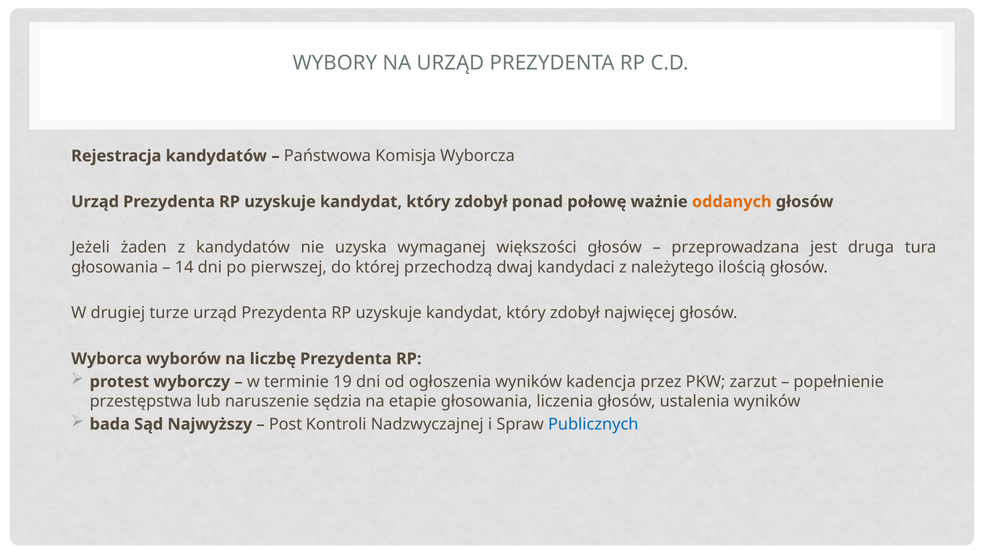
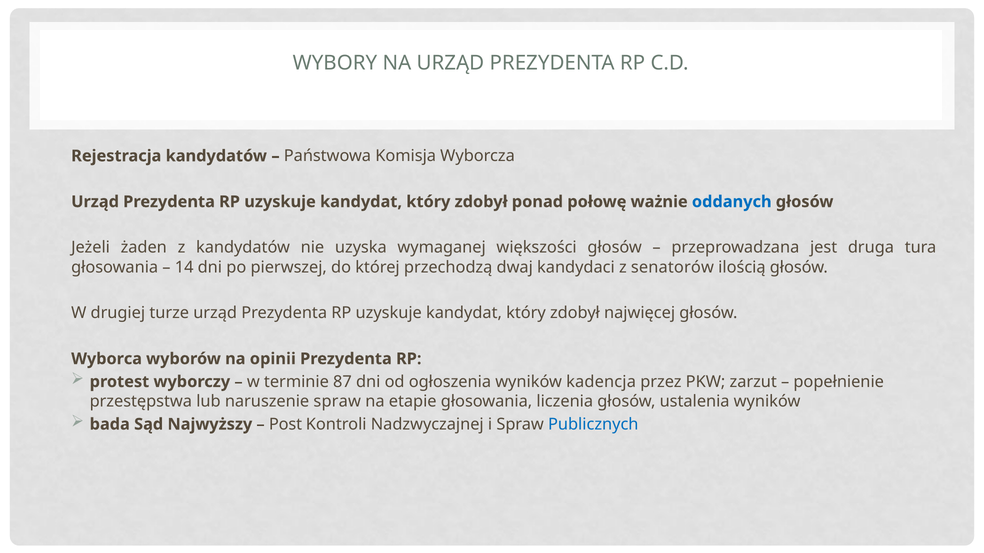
oddanych colour: orange -> blue (732, 202)
należytego: należytego -> senatorów (672, 267)
liczbę: liczbę -> opinii (273, 359)
19: 19 -> 87 (342, 382)
naruszenie sędzia: sędzia -> spraw (337, 402)
